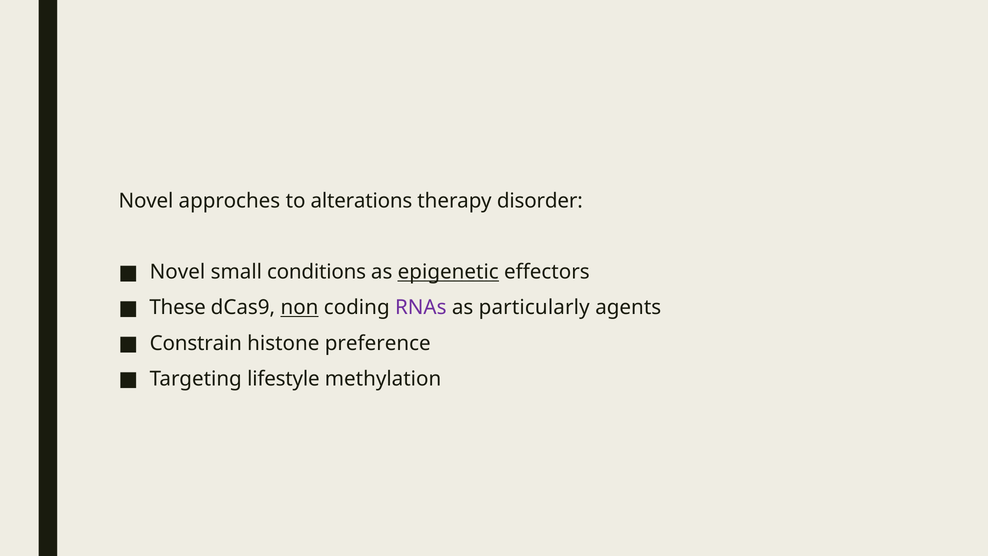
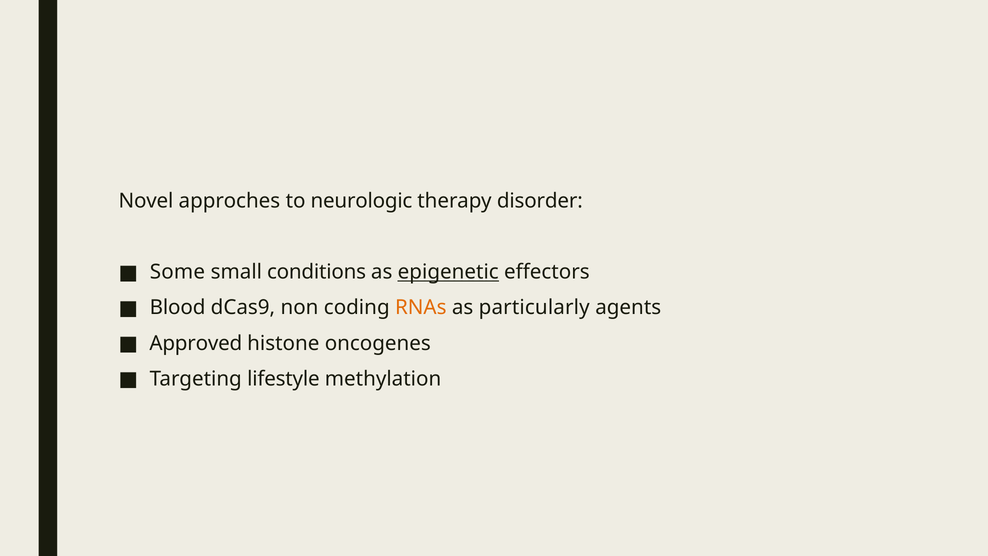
alterations: alterations -> neurologic (361, 201)
Novel: Novel -> Some (177, 272)
These: These -> Blood (178, 308)
non underline: present -> none (300, 308)
RNAs colour: purple -> orange (421, 308)
Constrain: Constrain -> Approved (196, 343)
preference: preference -> oncogenes (378, 343)
